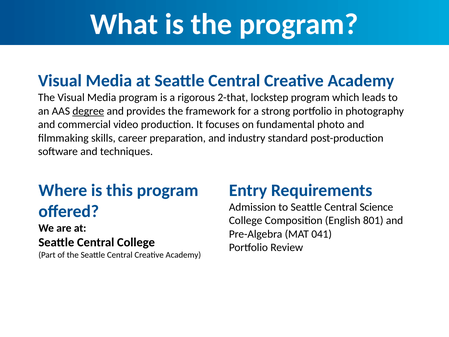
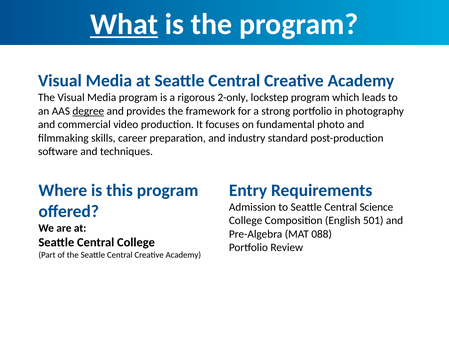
What underline: none -> present (124, 24)
2-that: 2-that -> 2-only (233, 97)
801: 801 -> 501 (373, 220)
041: 041 -> 088 (322, 234)
